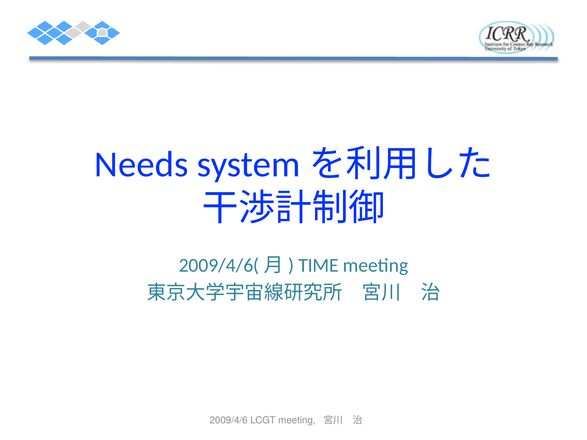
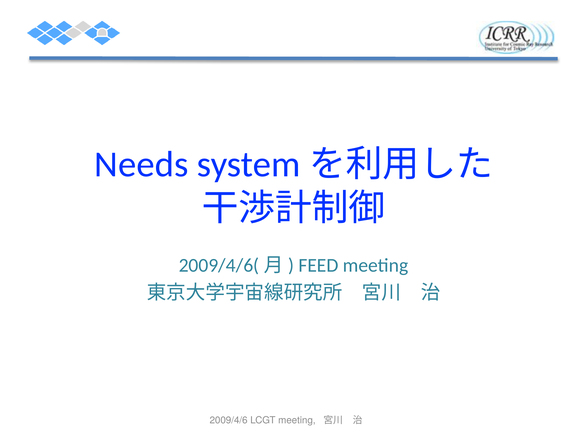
TIME: TIME -> FEED (318, 266)
